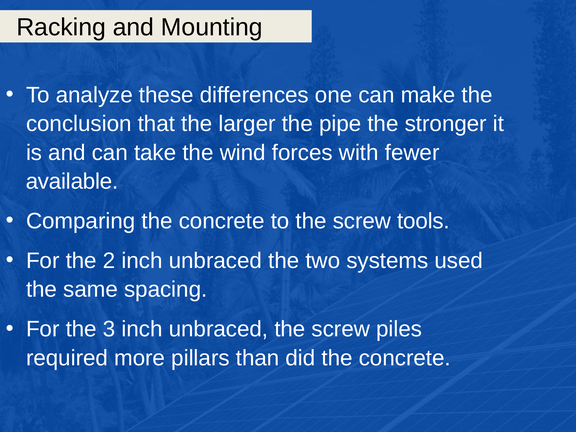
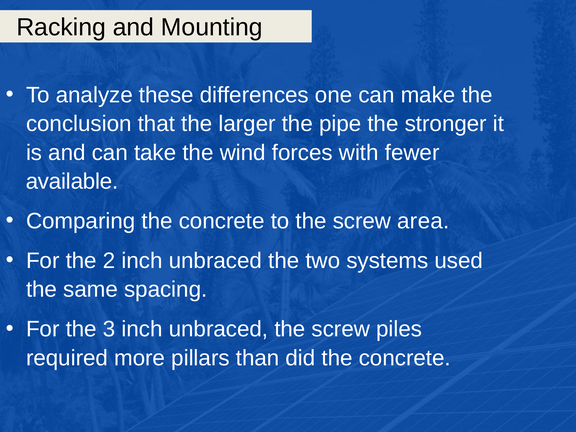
tools: tools -> area (423, 221)
